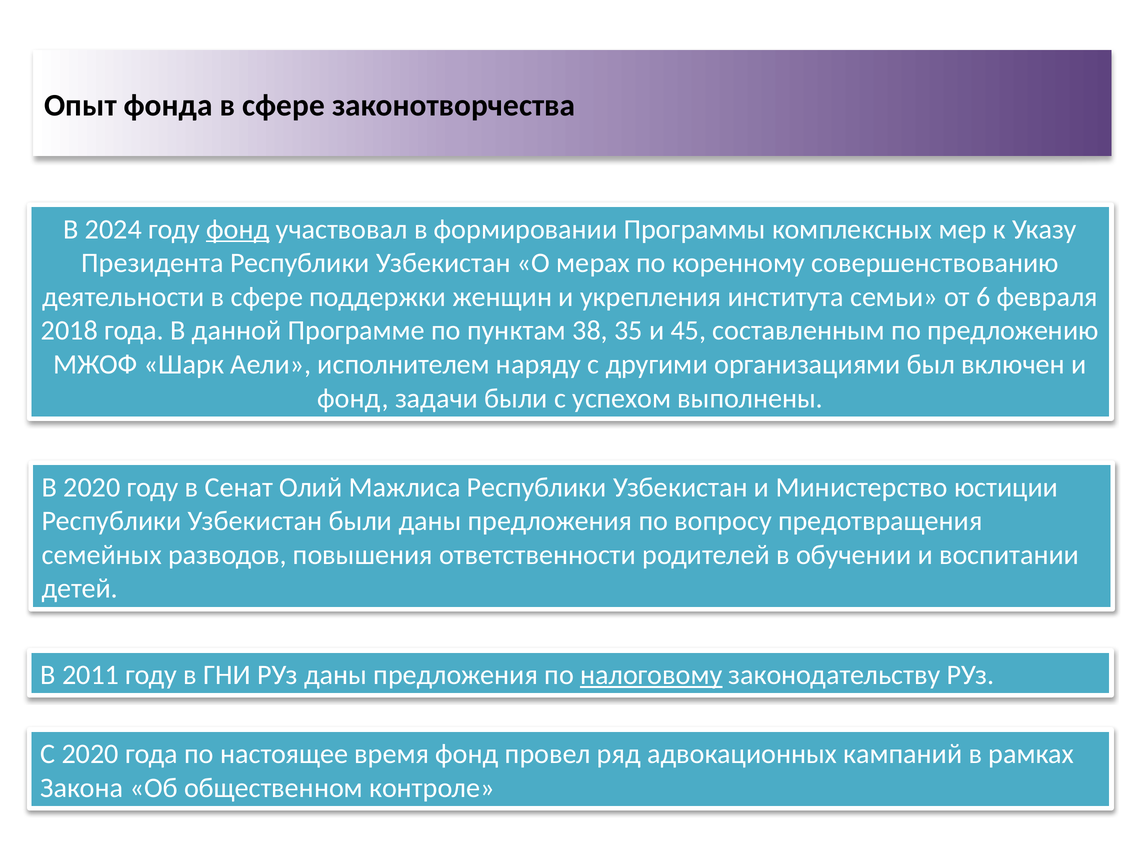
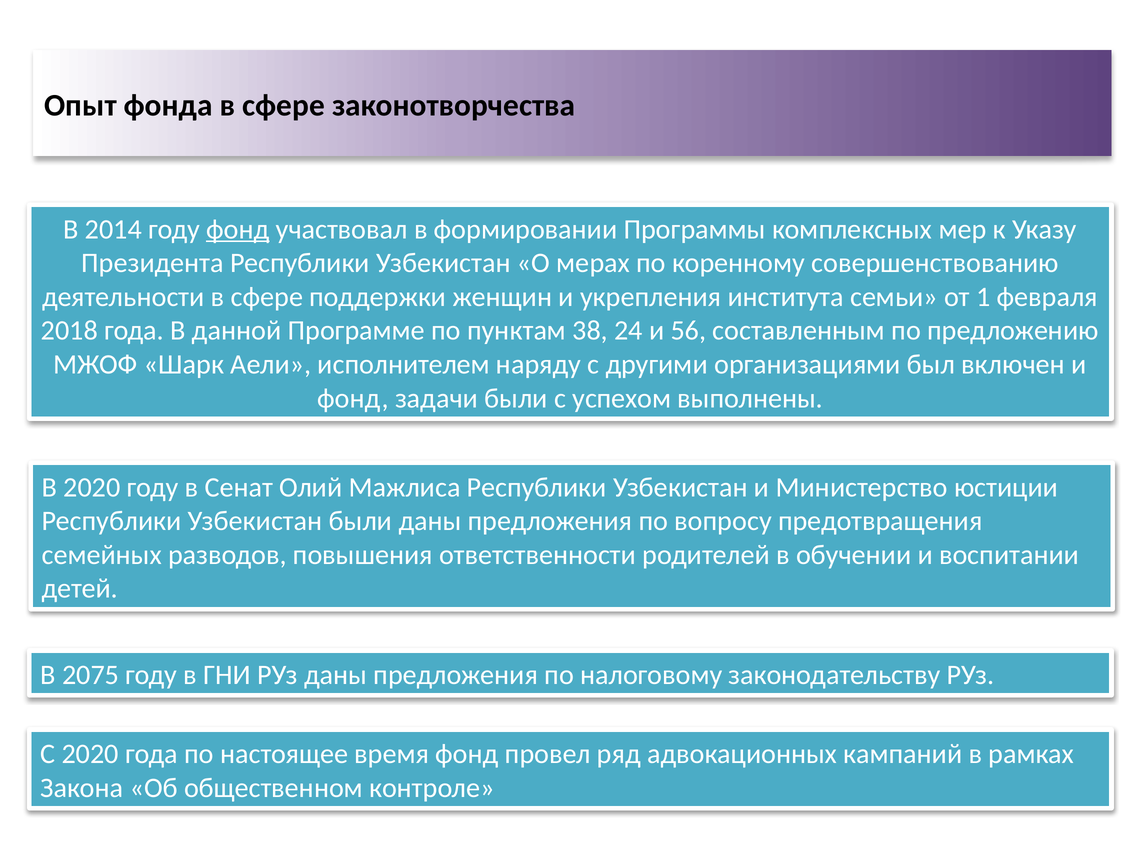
2024: 2024 -> 2014 (113, 229)
6: 6 -> 1 (983, 297)
35: 35 -> 24 (628, 331)
45: 45 -> 56 (688, 331)
2011: 2011 -> 2075 (91, 675)
налоговому underline: present -> none (651, 675)
